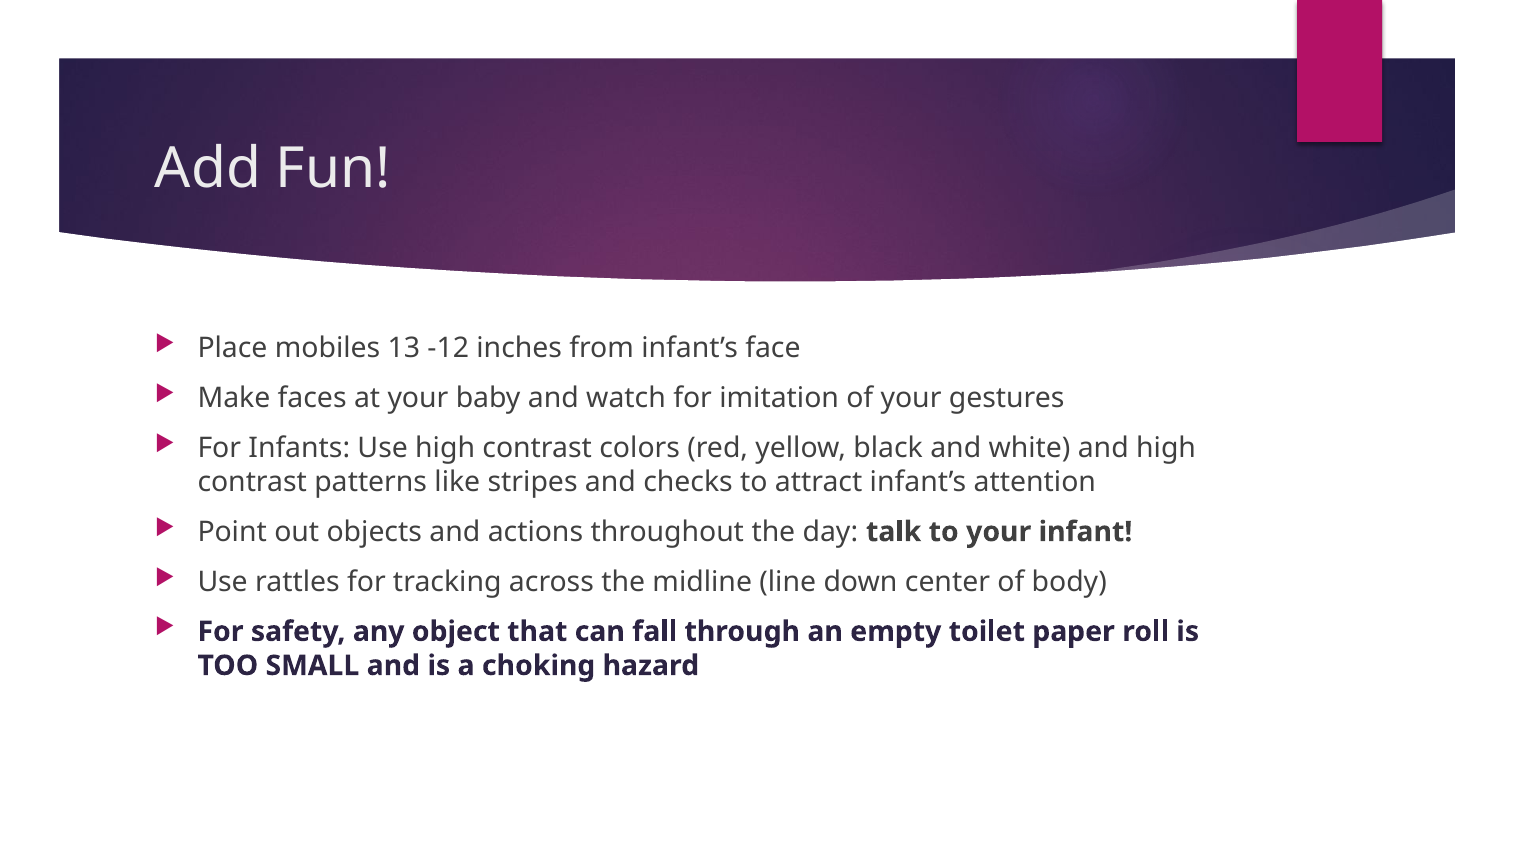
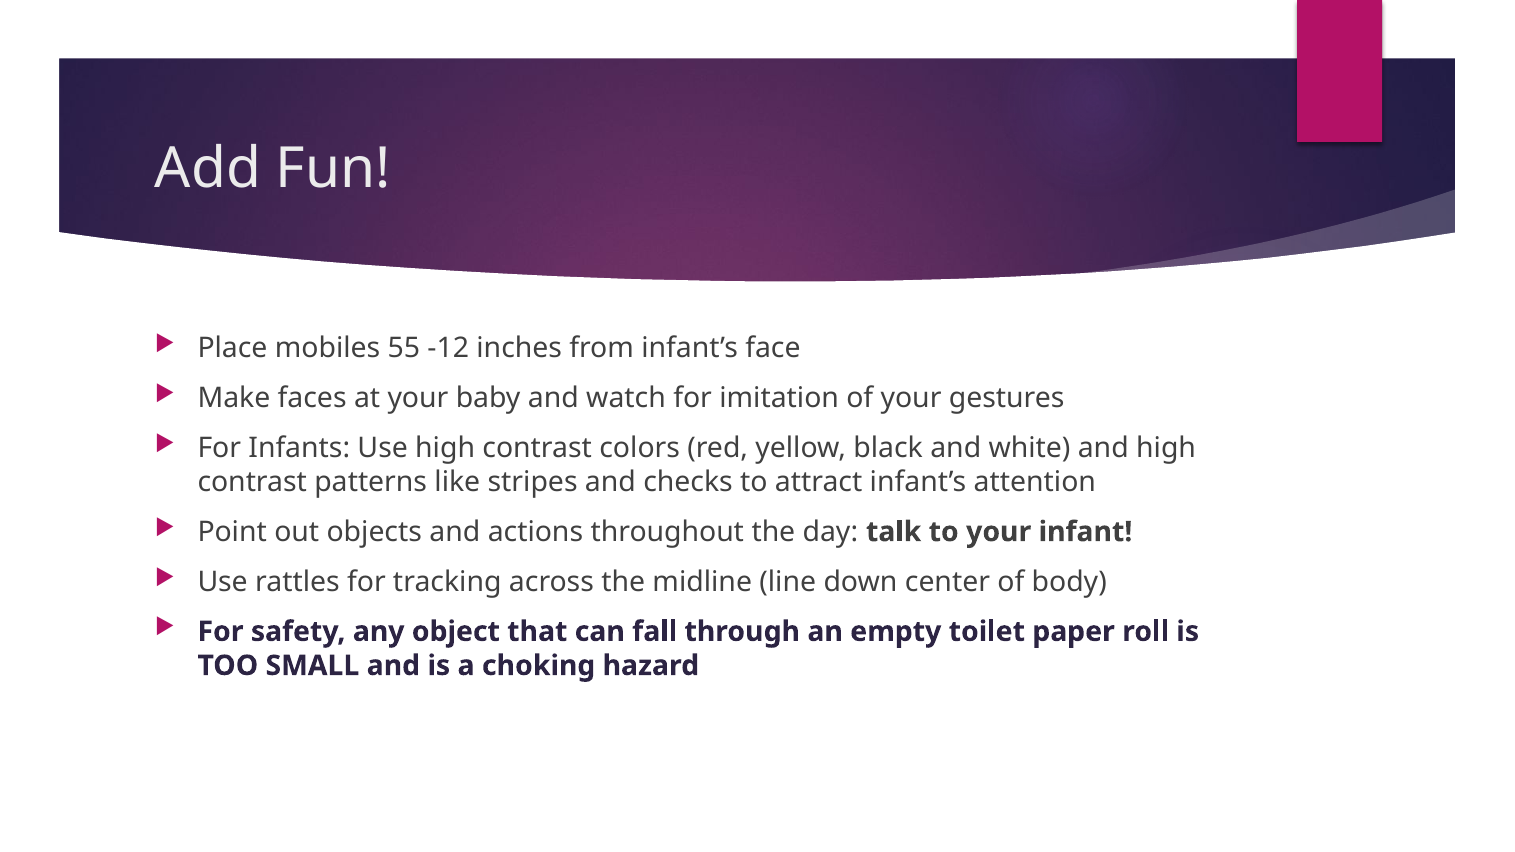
13: 13 -> 55 (404, 348)
